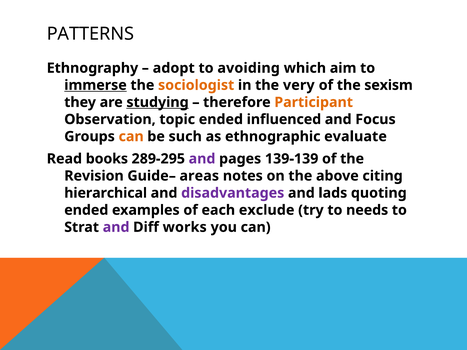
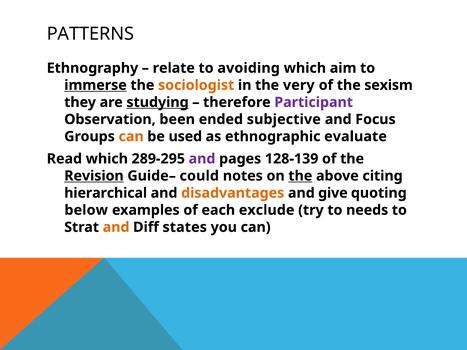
adopt: adopt -> relate (174, 68)
Participant colour: orange -> purple (314, 102)
topic: topic -> been (177, 119)
influenced: influenced -> subjective (284, 119)
such: such -> used (185, 137)
Read books: books -> which (107, 159)
139-139: 139-139 -> 128-139 (292, 159)
Revision underline: none -> present (94, 176)
areas: areas -> could (199, 176)
the underline: none -> present (300, 176)
disadvantages colour: purple -> orange (233, 193)
lads: lads -> give (333, 193)
ended: ended -> below (86, 210)
and colour: purple -> orange (116, 227)
works: works -> states (185, 227)
